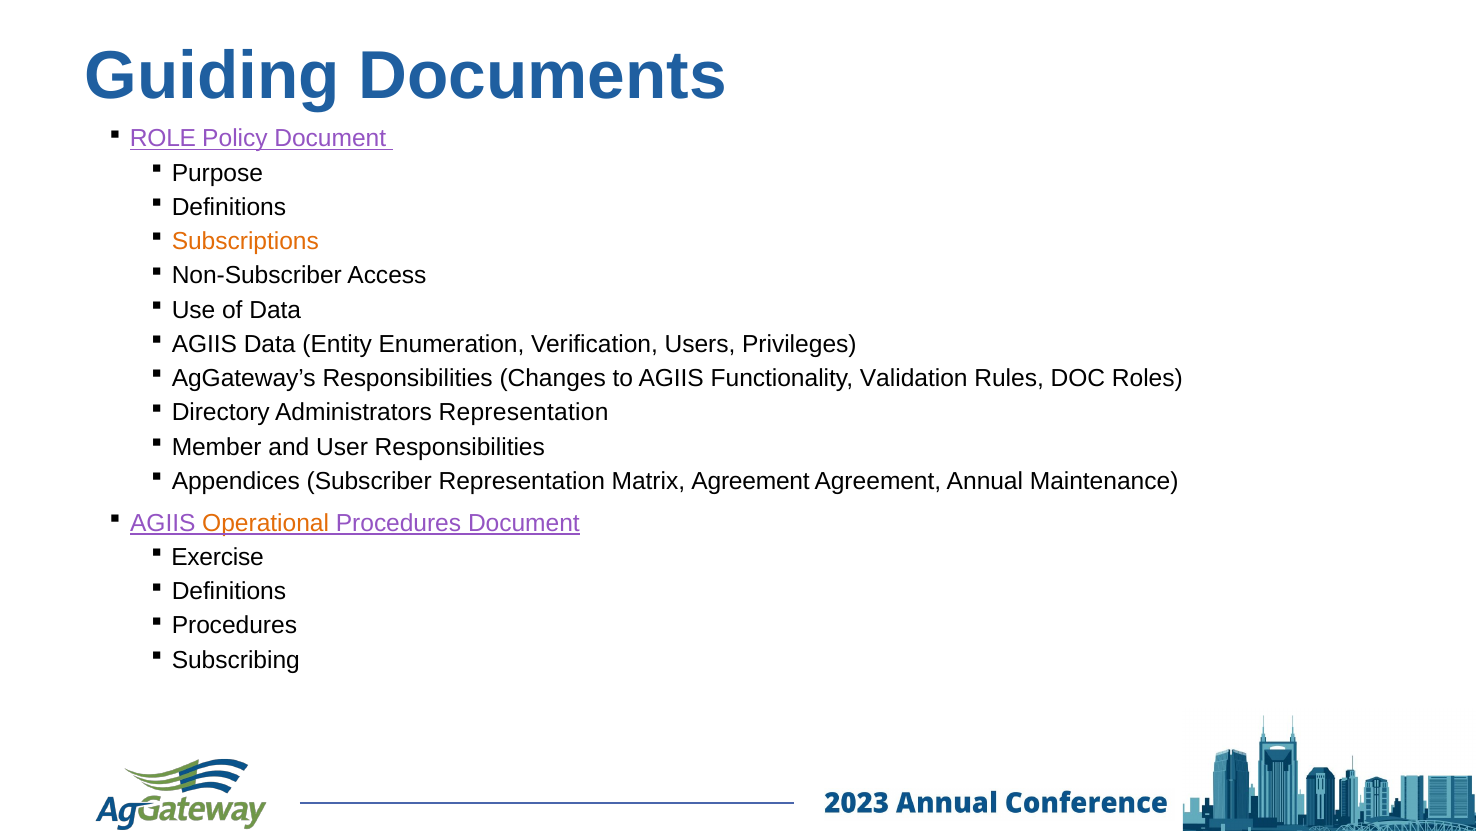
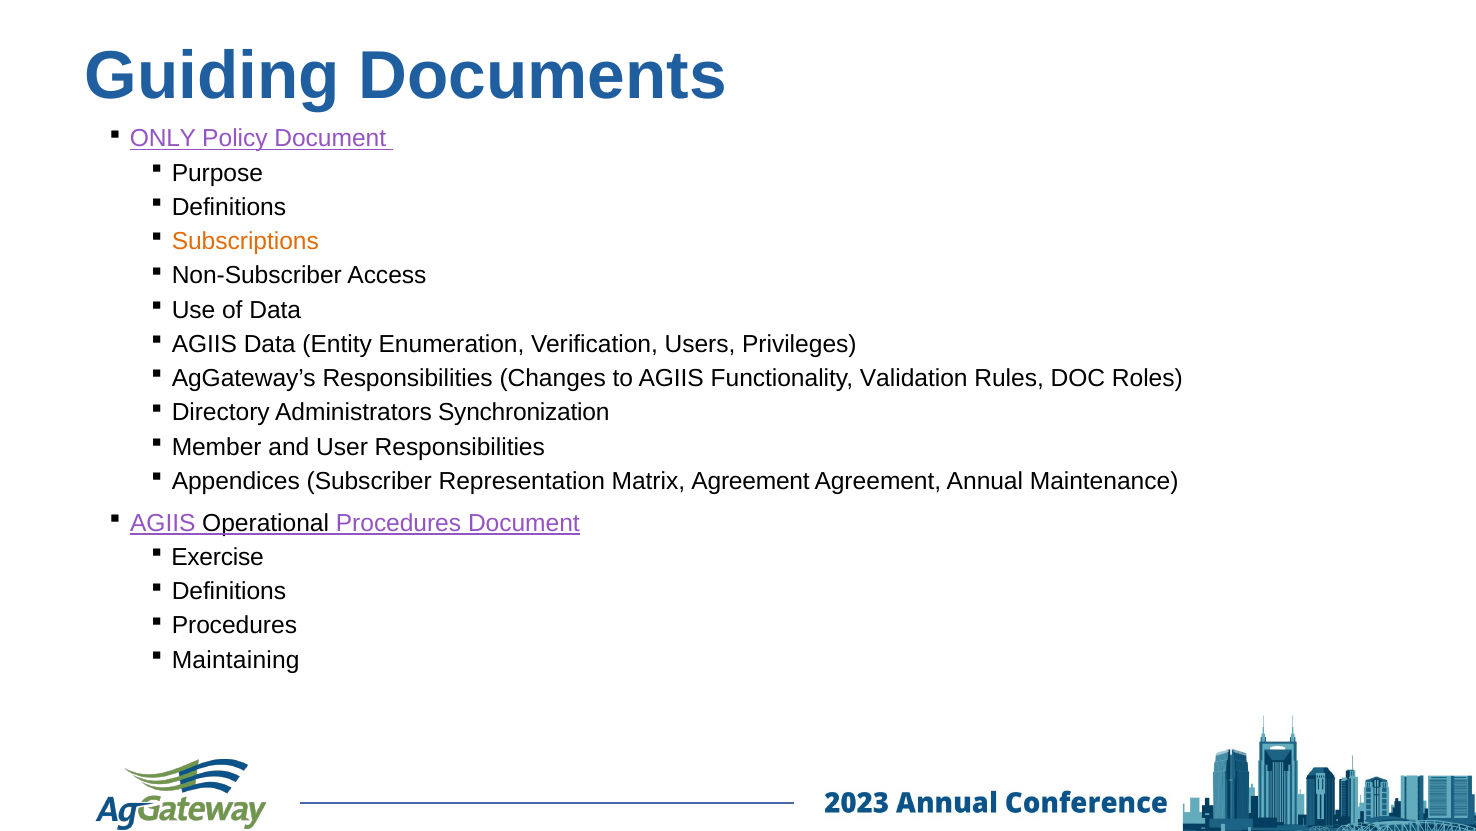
ROLE: ROLE -> ONLY (163, 139)
Administrators Representation: Representation -> Synchronization (524, 412)
Operational colour: orange -> black (266, 523)
Subscribing: Subscribing -> Maintaining (236, 659)
